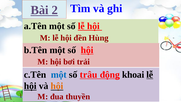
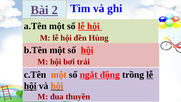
một colour: blue -> orange (59, 75)
trâu: trâu -> ngắt (89, 75)
khoai: khoai -> trồng (133, 75)
